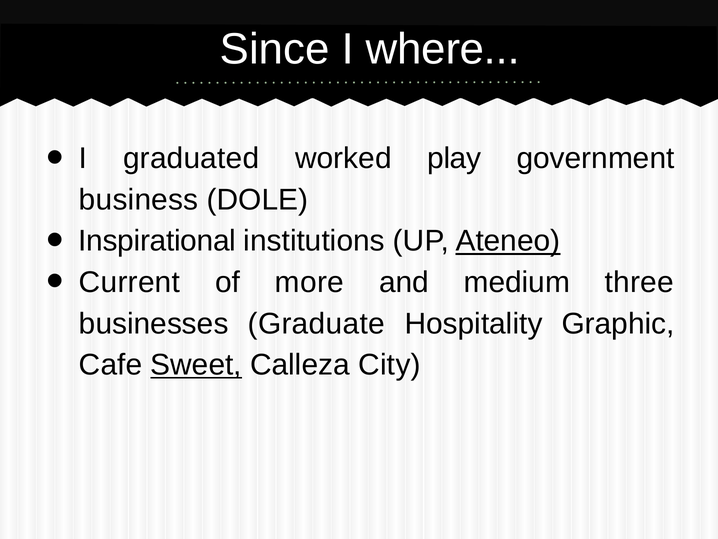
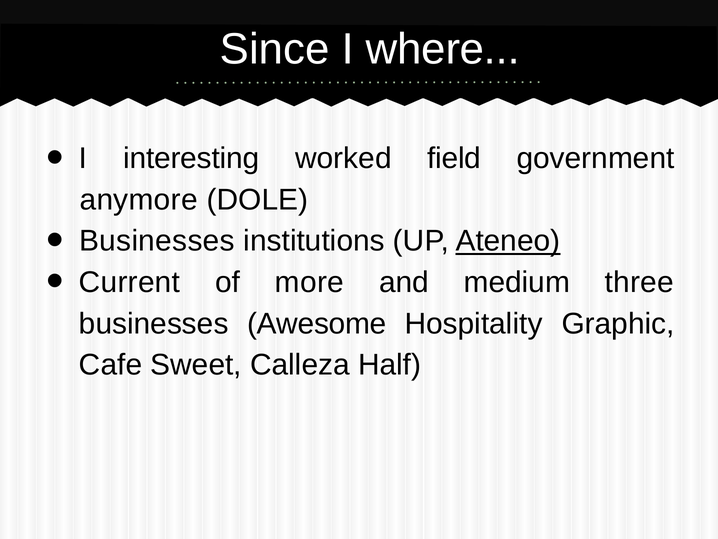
graduated: graduated -> interesting (191, 158)
play: play -> field (454, 158)
business: business -> anymore (139, 200)
Inspirational: Inspirational -> Businesses (157, 241)
Graduate: Graduate -> Awesome (317, 323)
Sweet underline: present -> none (196, 365)
City: City -> Half (390, 365)
